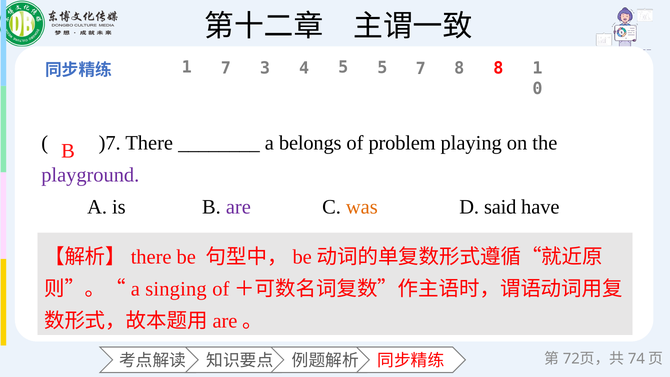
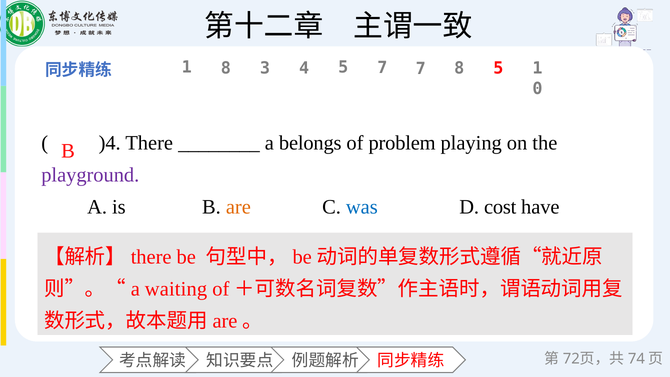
1 7: 7 -> 8 (226, 68)
5 5: 5 -> 7 (382, 68)
8 8: 8 -> 5 (498, 68)
)7: )7 -> )4 (110, 143)
are colour: purple -> orange (238, 207)
was colour: orange -> blue (362, 207)
said: said -> cost (500, 207)
singing: singing -> waiting (176, 289)
